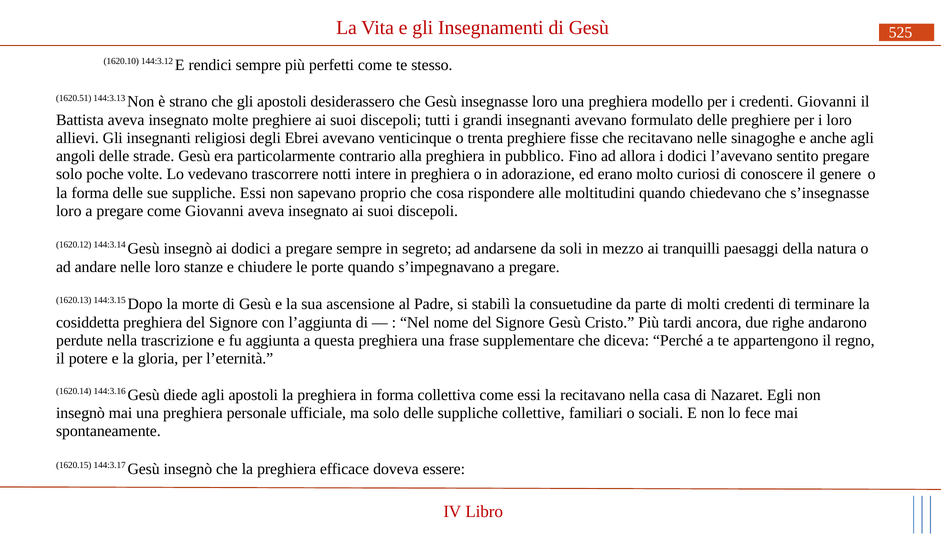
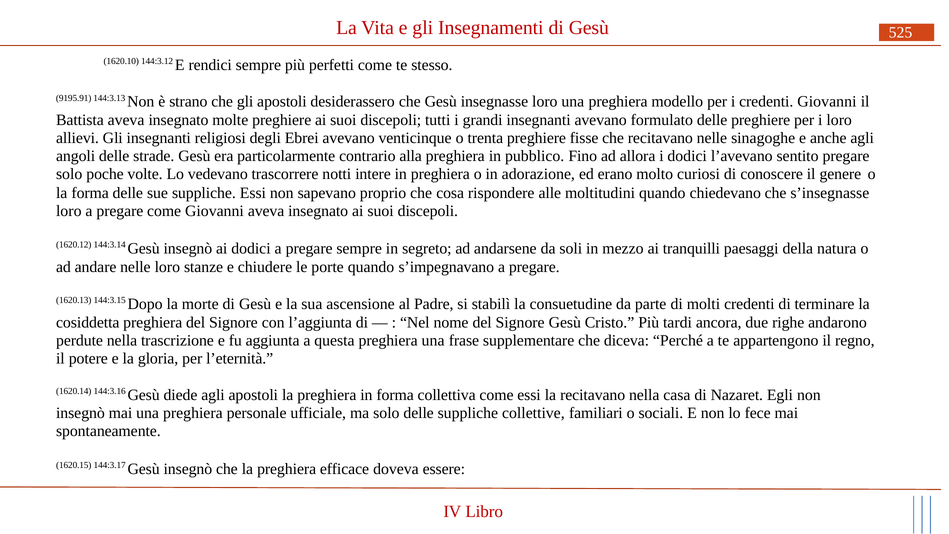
1620.51: 1620.51 -> 9195.91 (74, 98)
